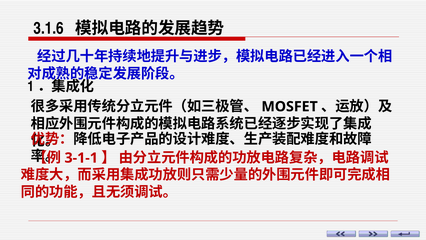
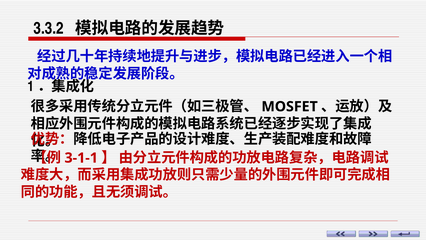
3.1.6: 3.1.6 -> 3.3.2 (49, 28)
